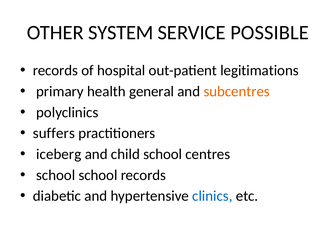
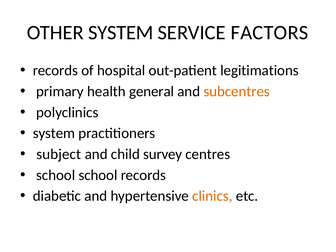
POSSIBLE: POSSIBLE -> FACTORS (269, 33)
suffers: suffers -> system (54, 133)
iceberg: iceberg -> subject (59, 154)
child school: school -> survey (163, 154)
clinics colour: blue -> orange (212, 196)
